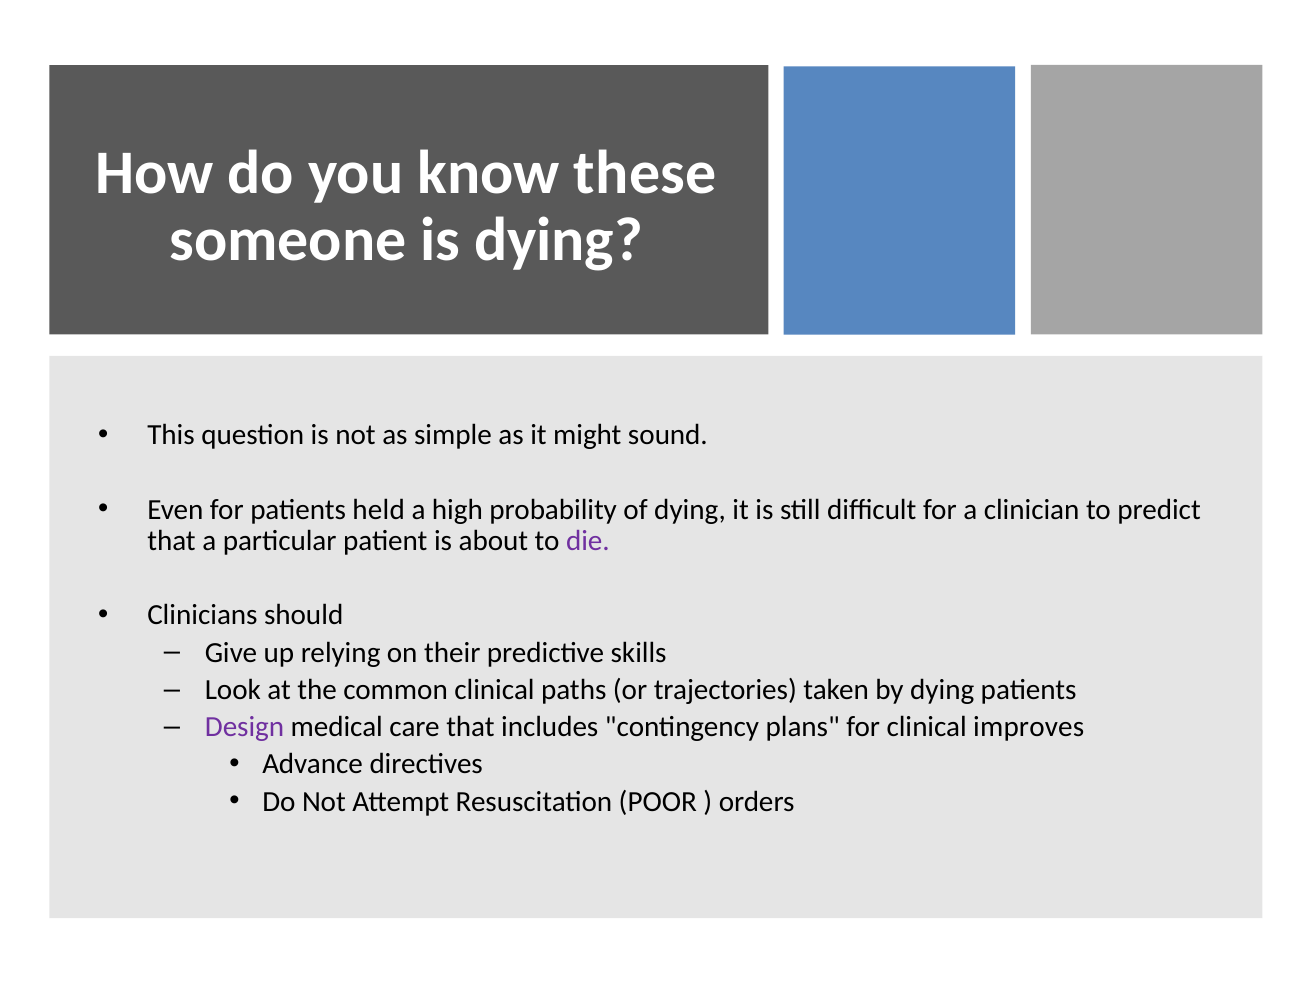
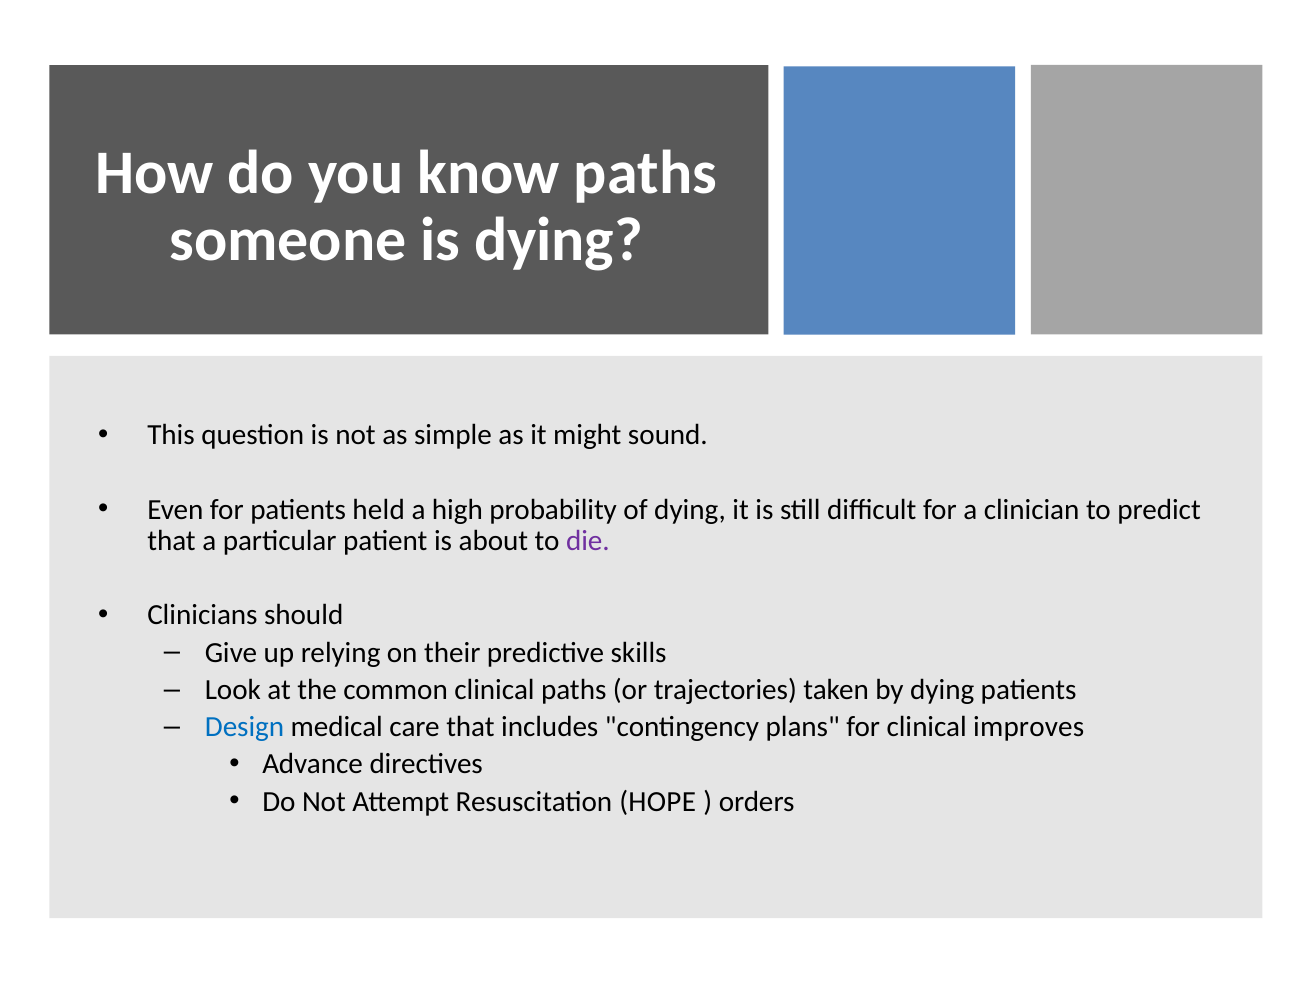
know these: these -> paths (645, 174)
Design colour: purple -> blue (245, 728)
POOR: POOR -> HOPE (658, 802)
